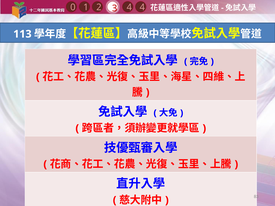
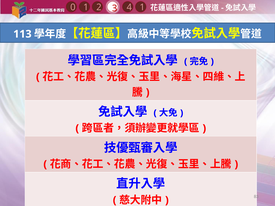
4 4: 4 -> 1 (142, 7)
